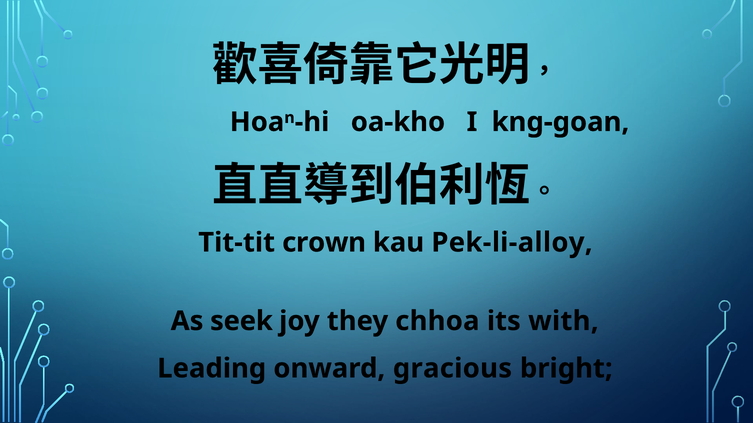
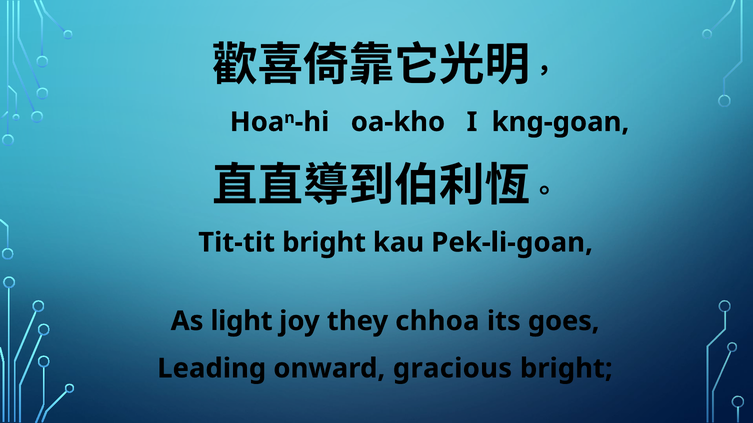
Tit-tit crown: crown -> bright (324, 243)
Pek-li-alloy: Pek-li-alloy -> Pek-li-goan (512, 243)
seek: seek -> light (241, 321)
with: with -> goes (564, 321)
